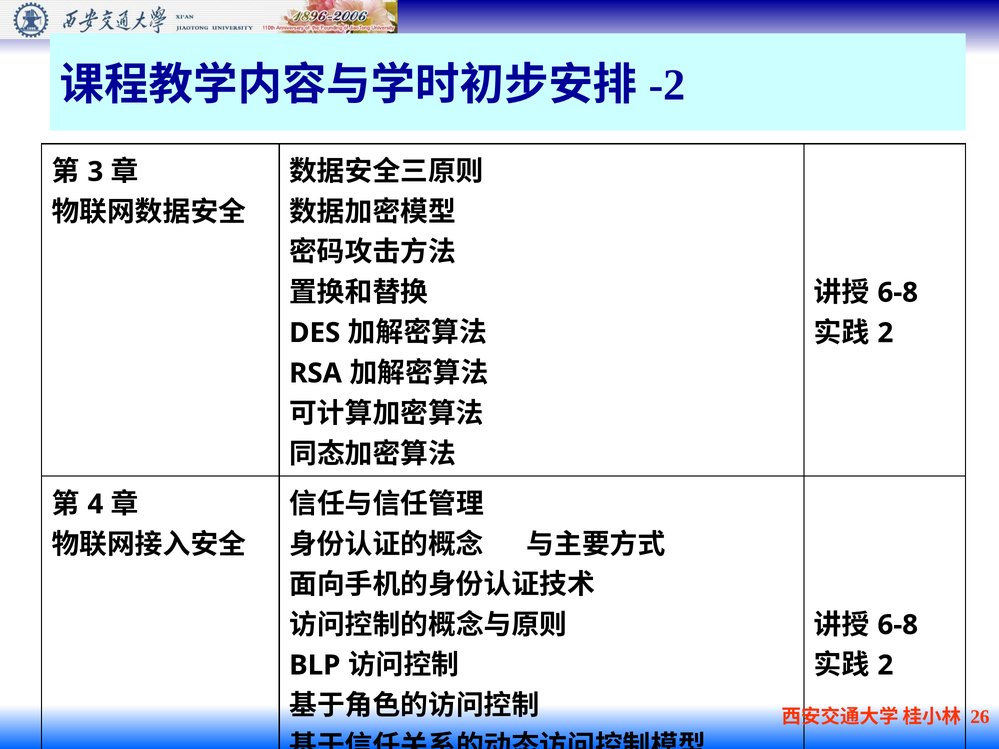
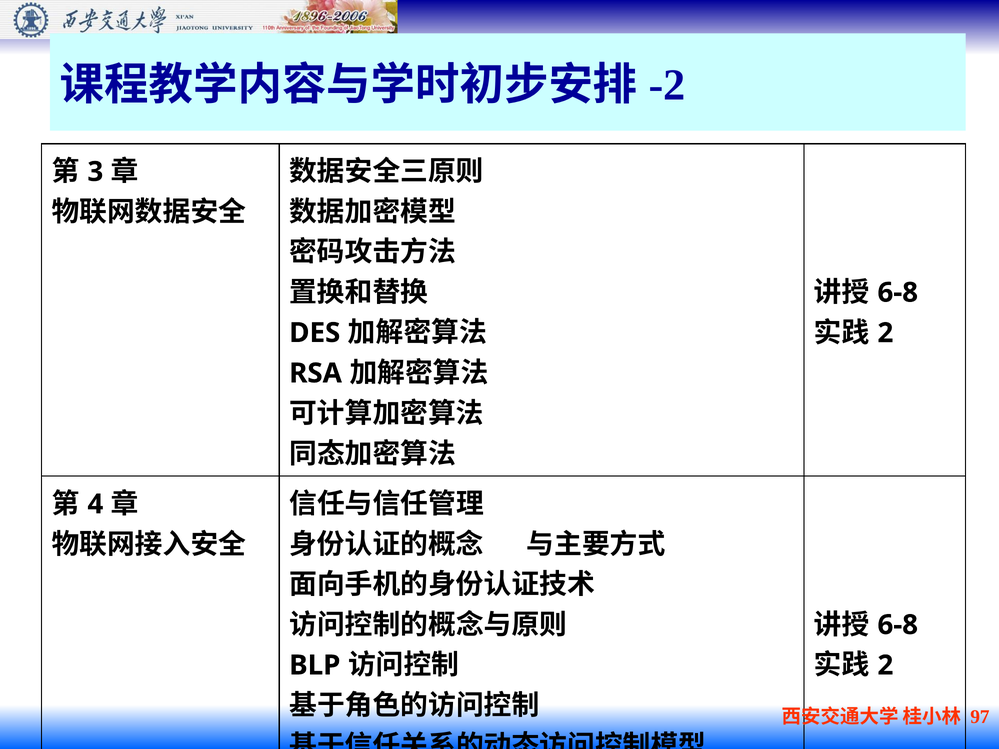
26: 26 -> 97 (980, 717)
